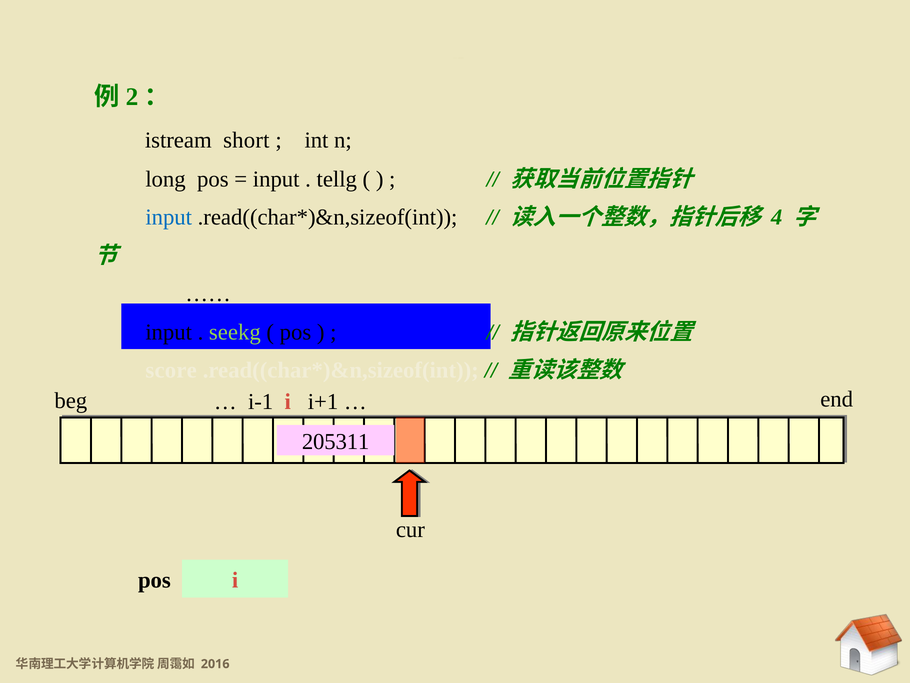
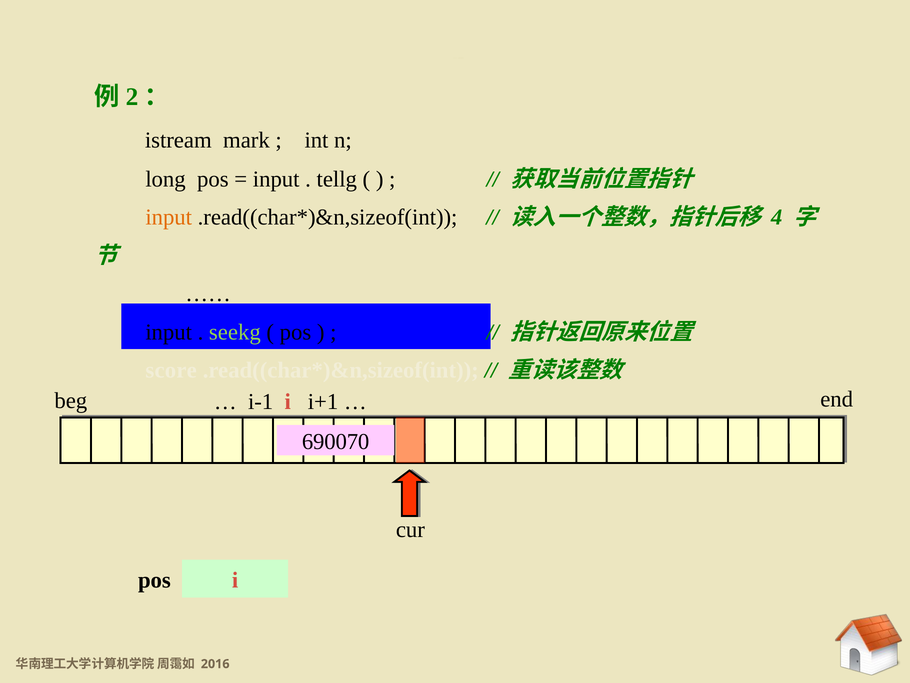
short: short -> mark (246, 140)
input colour: blue -> orange (169, 217)
205311: 205311 -> 690070 (336, 441)
